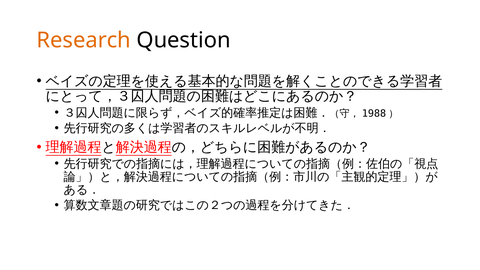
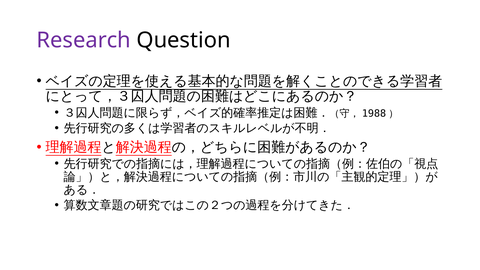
Research colour: orange -> purple (84, 40)
